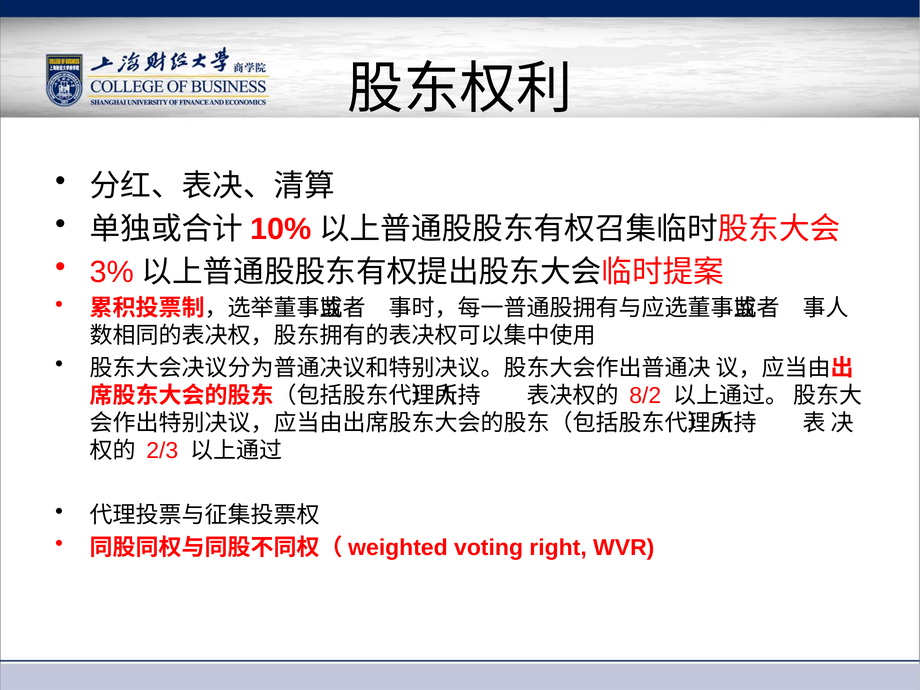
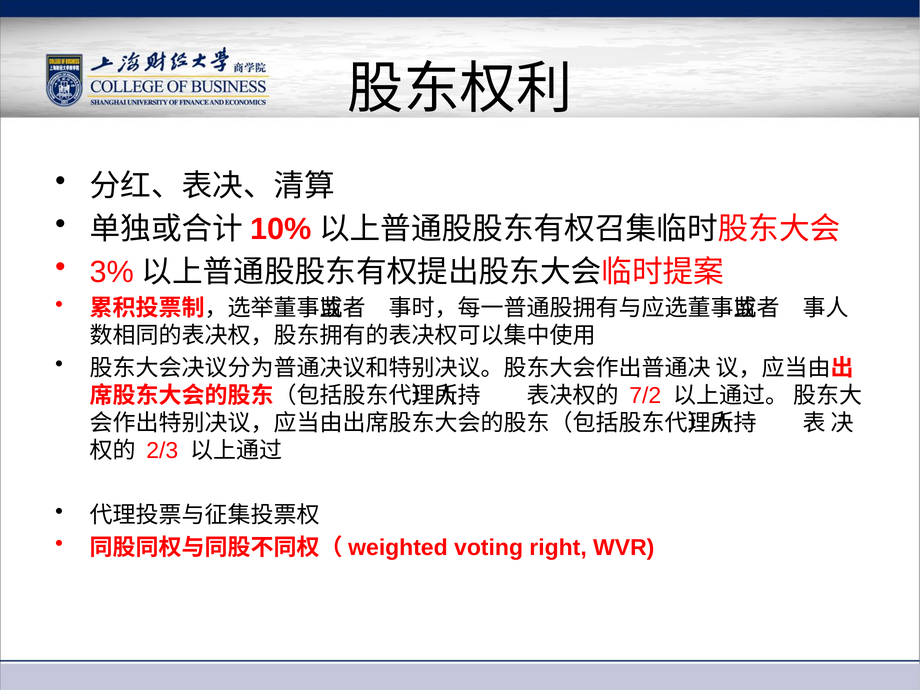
8/2: 8/2 -> 7/2 (645, 396)
